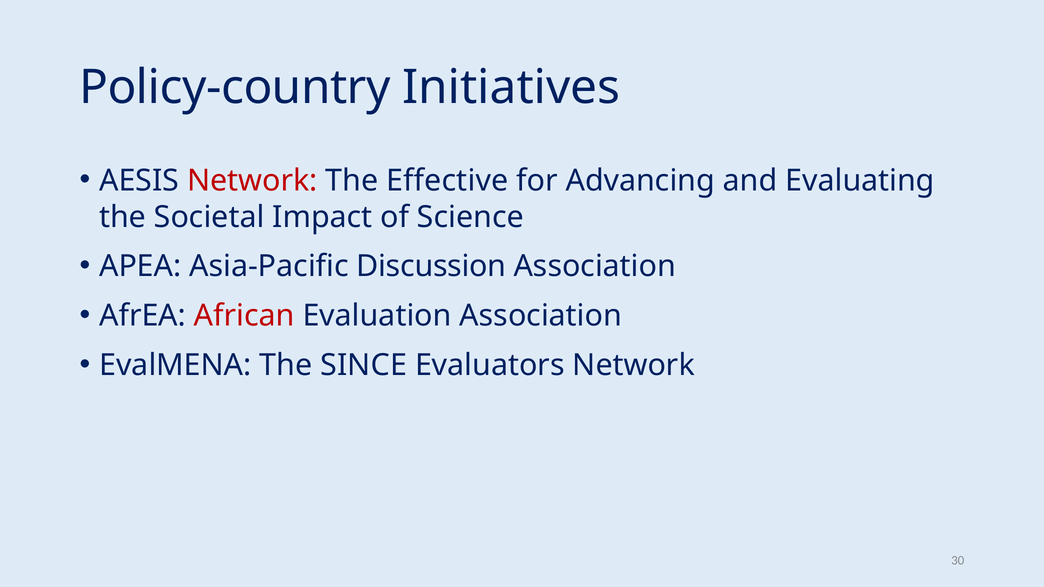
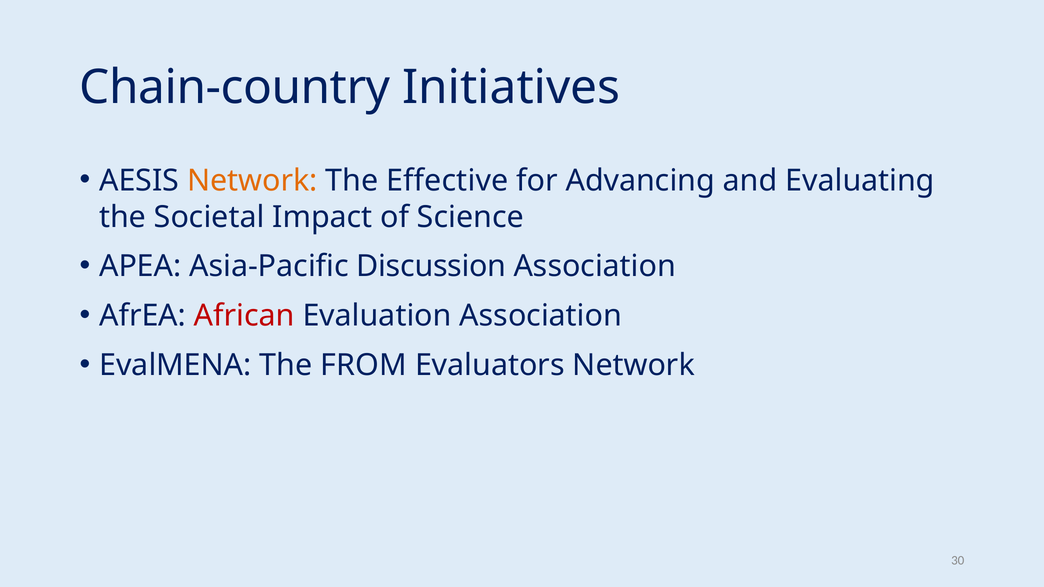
Policy-country: Policy-country -> Chain-country (235, 88)
Network colour: red -> orange (252, 181)
SINCE: SINCE -> FROM (364, 366)
